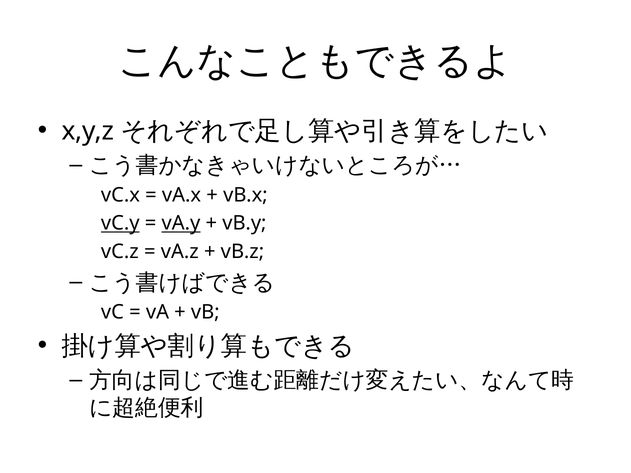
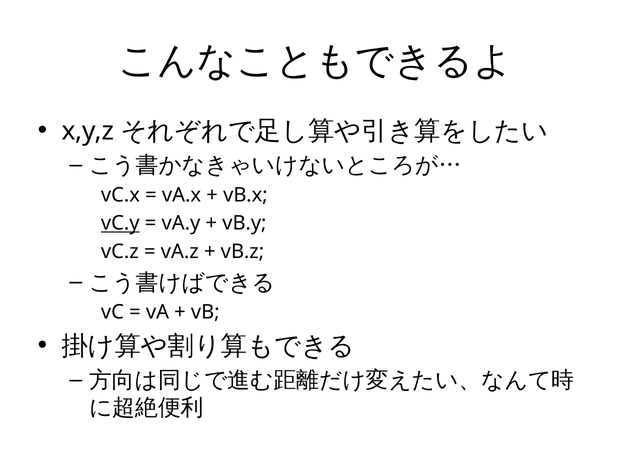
vA.y underline: present -> none (181, 223)
